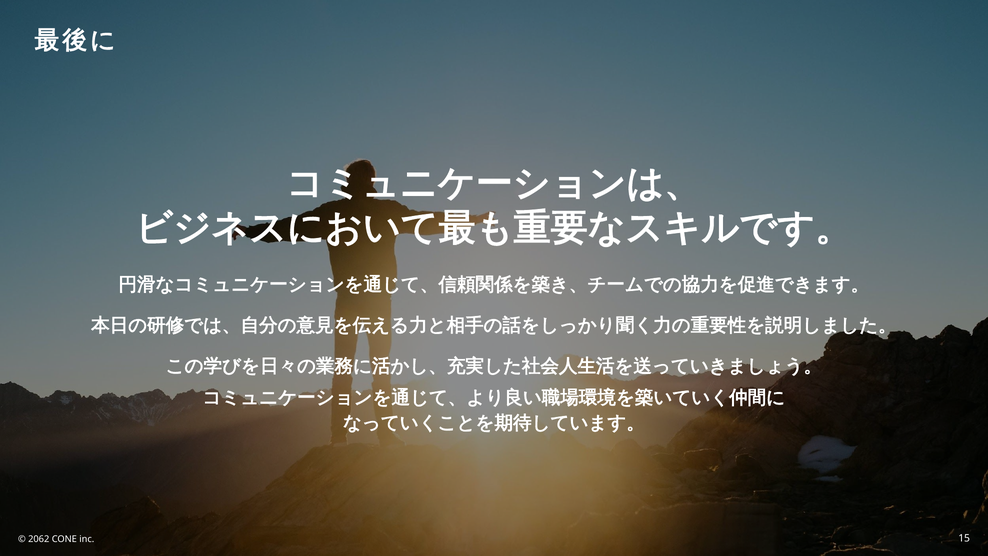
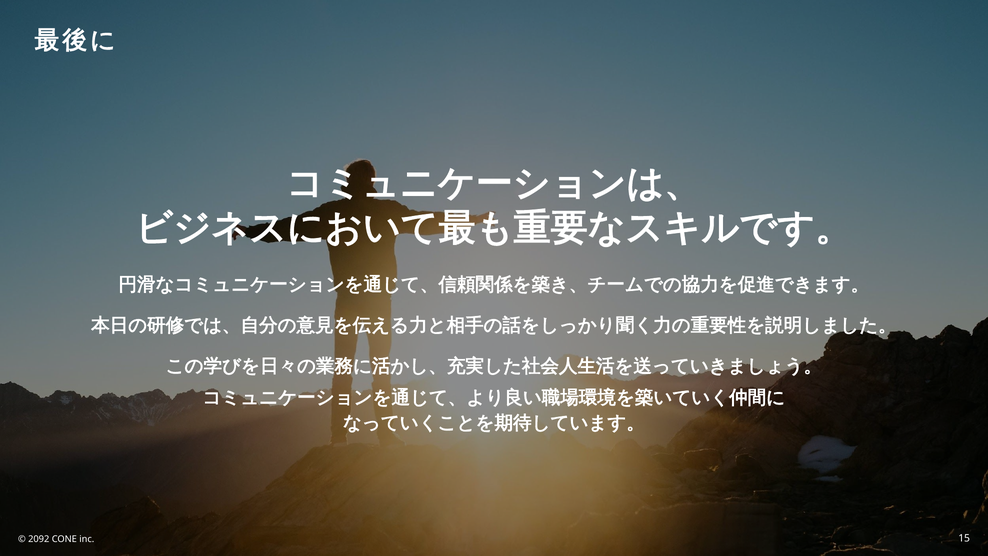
2062: 2062 -> 2092 (39, 539)
